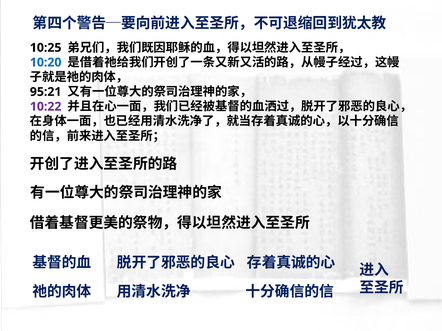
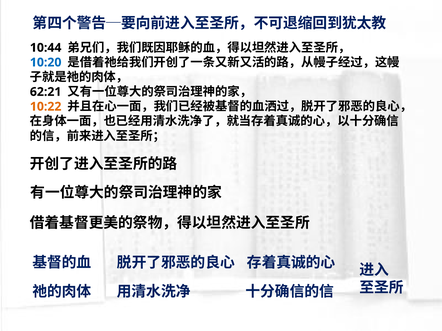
10:25: 10:25 -> 10:44 (46, 48)
95:21: 95:21 -> 62:21 (46, 92)
10:22 colour: purple -> orange (46, 107)
